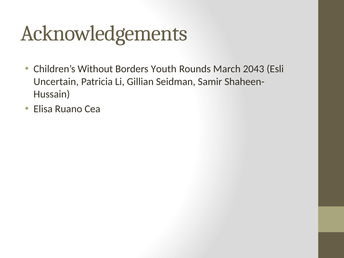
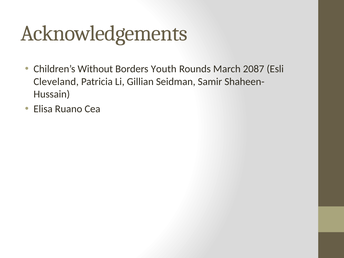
2043: 2043 -> 2087 (254, 69)
Uncertain: Uncertain -> Cleveland (56, 82)
